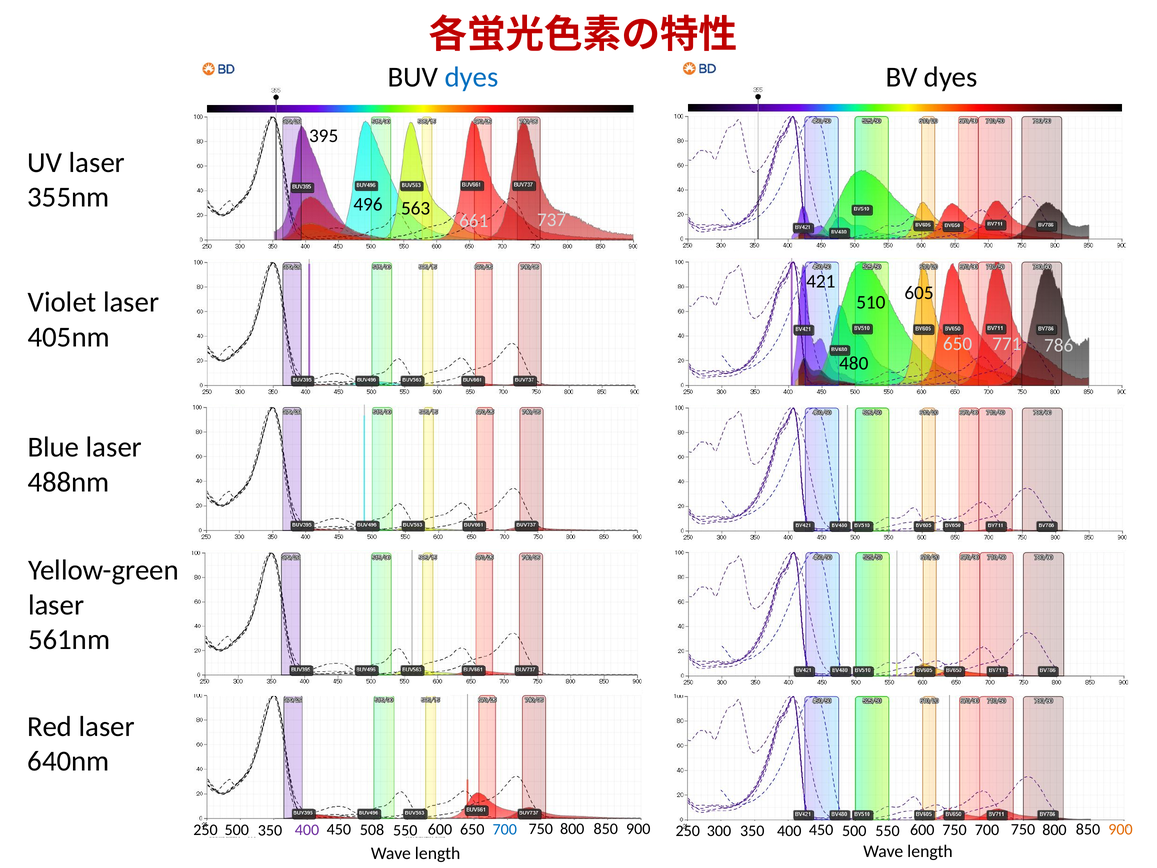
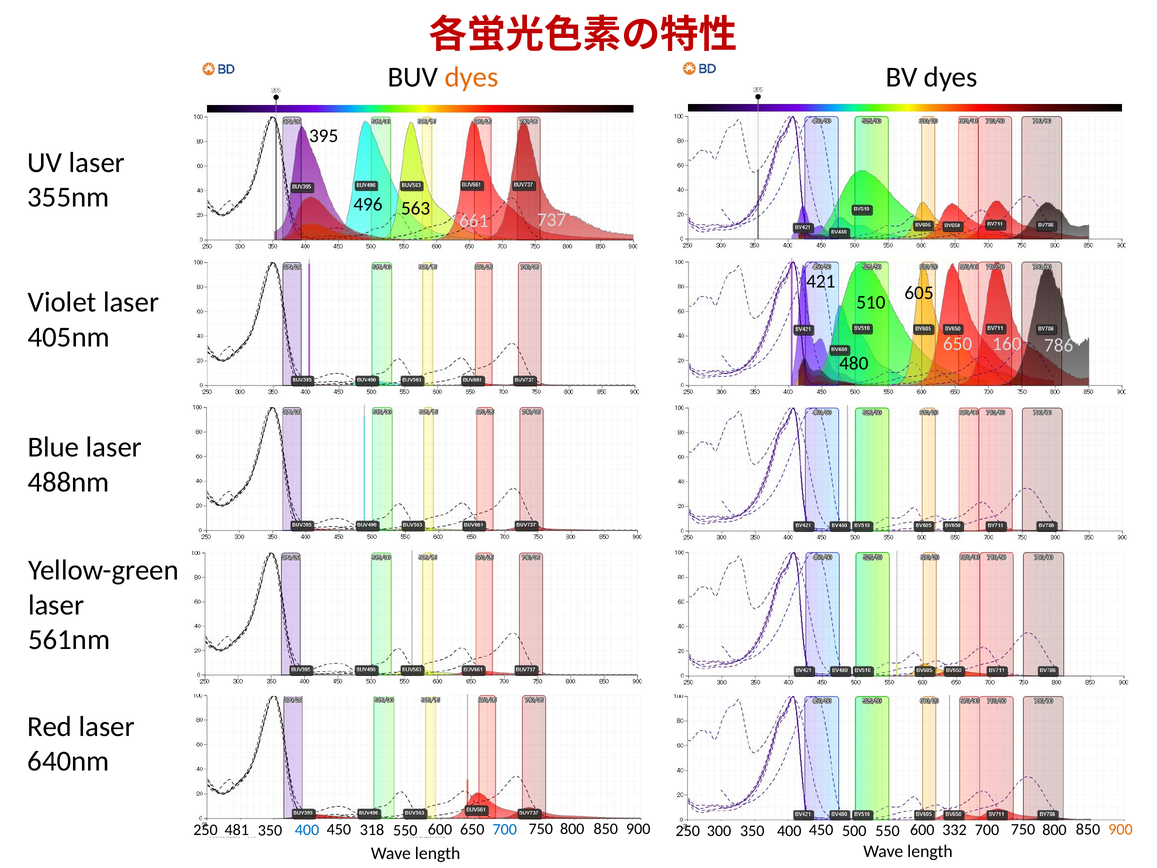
dyes colour: blue -> orange (472, 77)
771: 771 -> 160 (1007, 344)
250 500: 500 -> 481 (237, 830)
400 colour: purple -> blue (307, 830)
508: 508 -> 318 (372, 830)
600 750: 750 -> 332 (955, 830)
